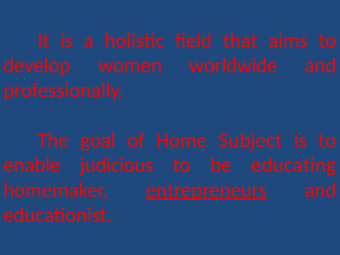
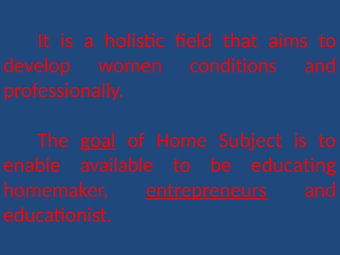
worldwide: worldwide -> conditions (233, 65)
goal underline: none -> present (98, 140)
judicious: judicious -> available (117, 165)
